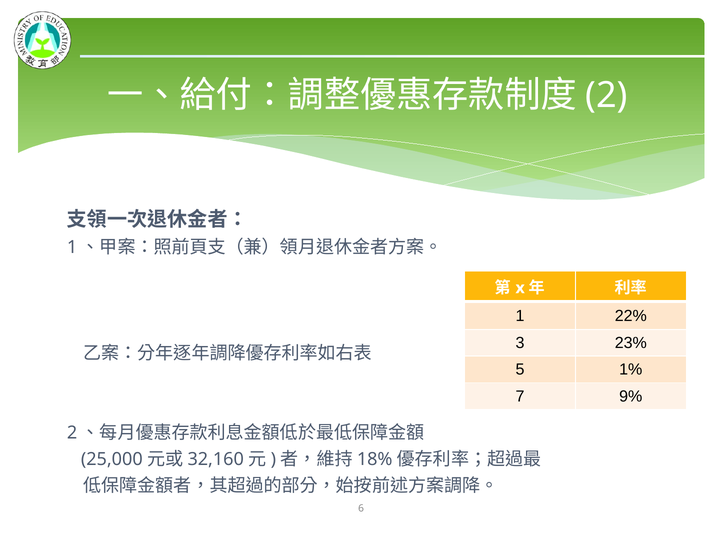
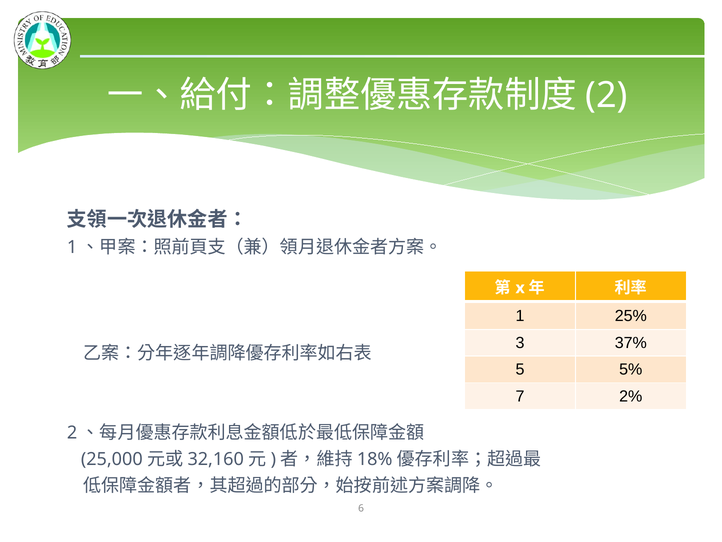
22%: 22% -> 25% (631, 315)
23%: 23% -> 37% (631, 343)
1%: 1% -> 5% (631, 369)
9%: 9% -> 2% (631, 396)
